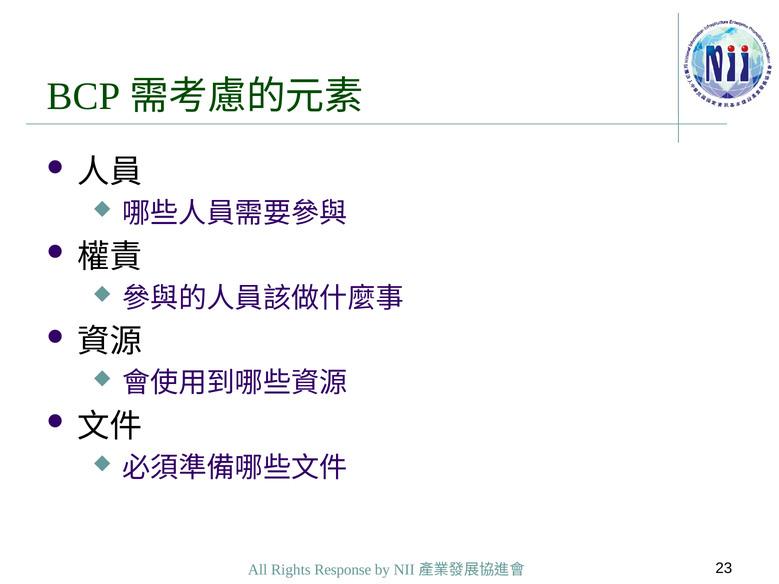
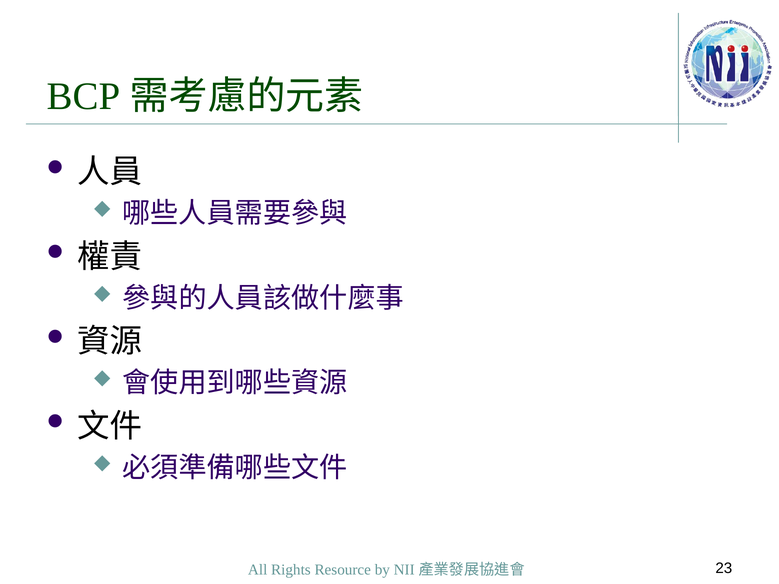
Response: Response -> Resource (343, 570)
